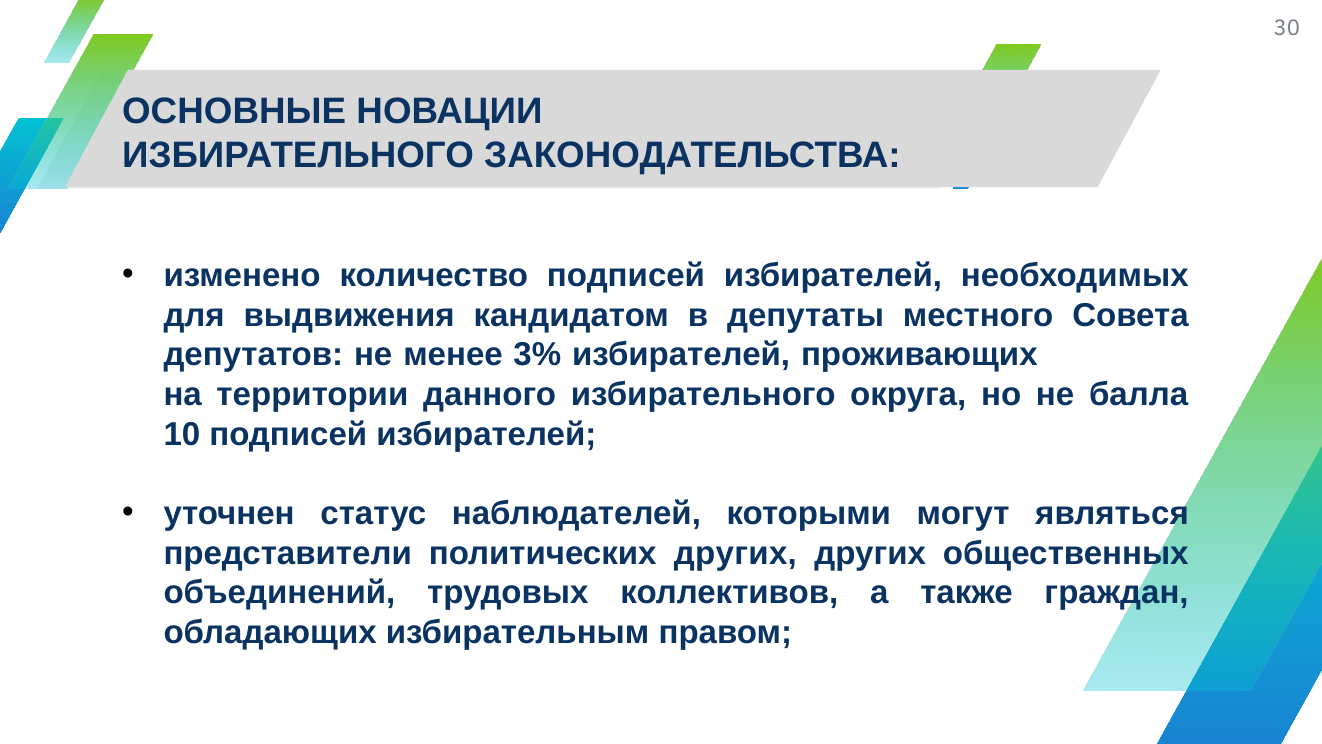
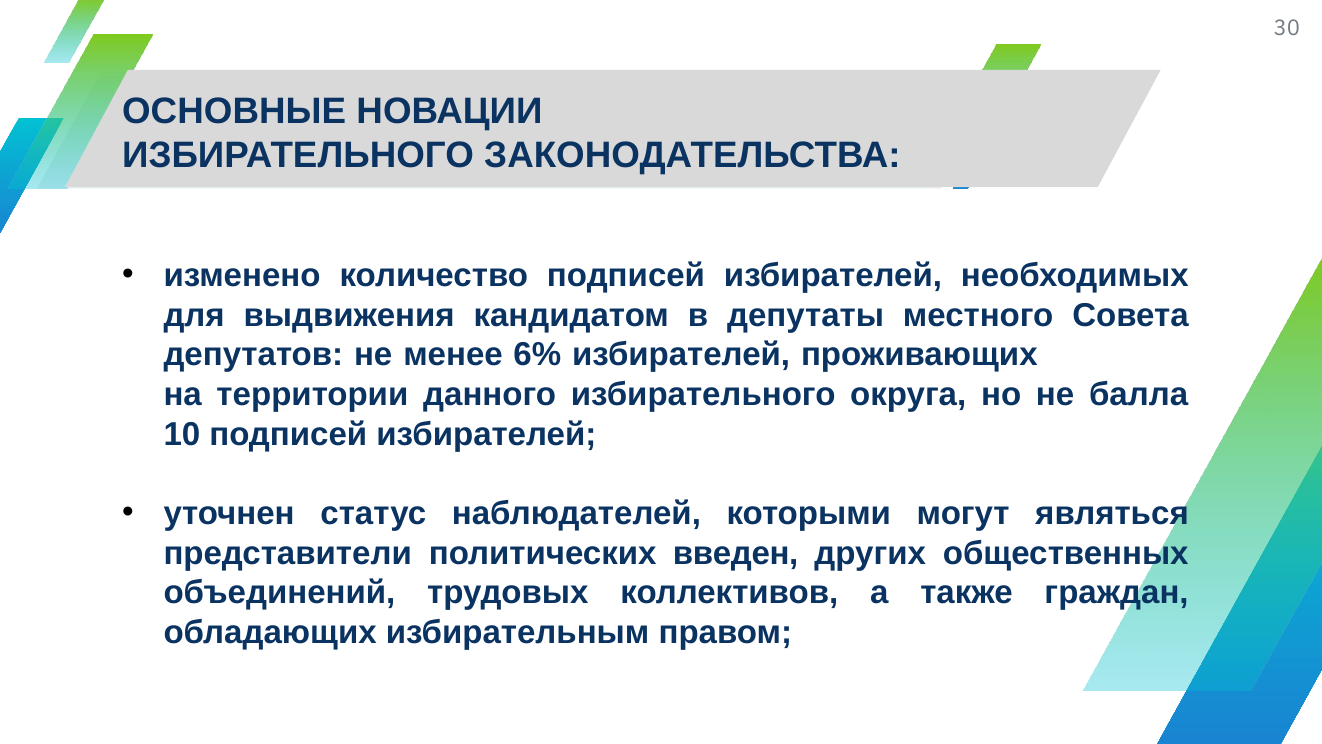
3%: 3% -> 6% (537, 355)
политических других: других -> введен (736, 553)
